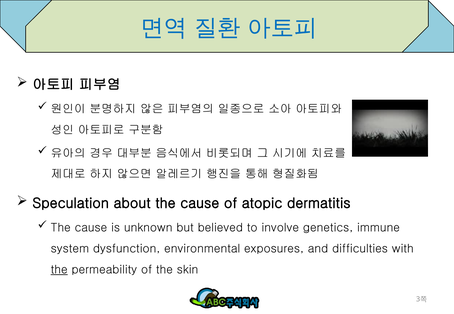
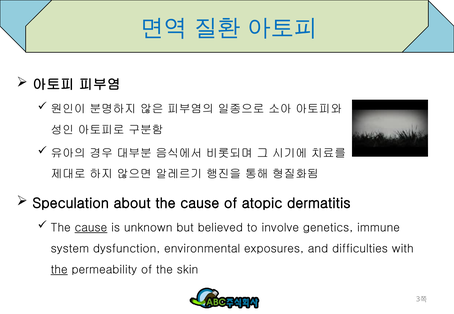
cause underline: none -> present (91, 228)
